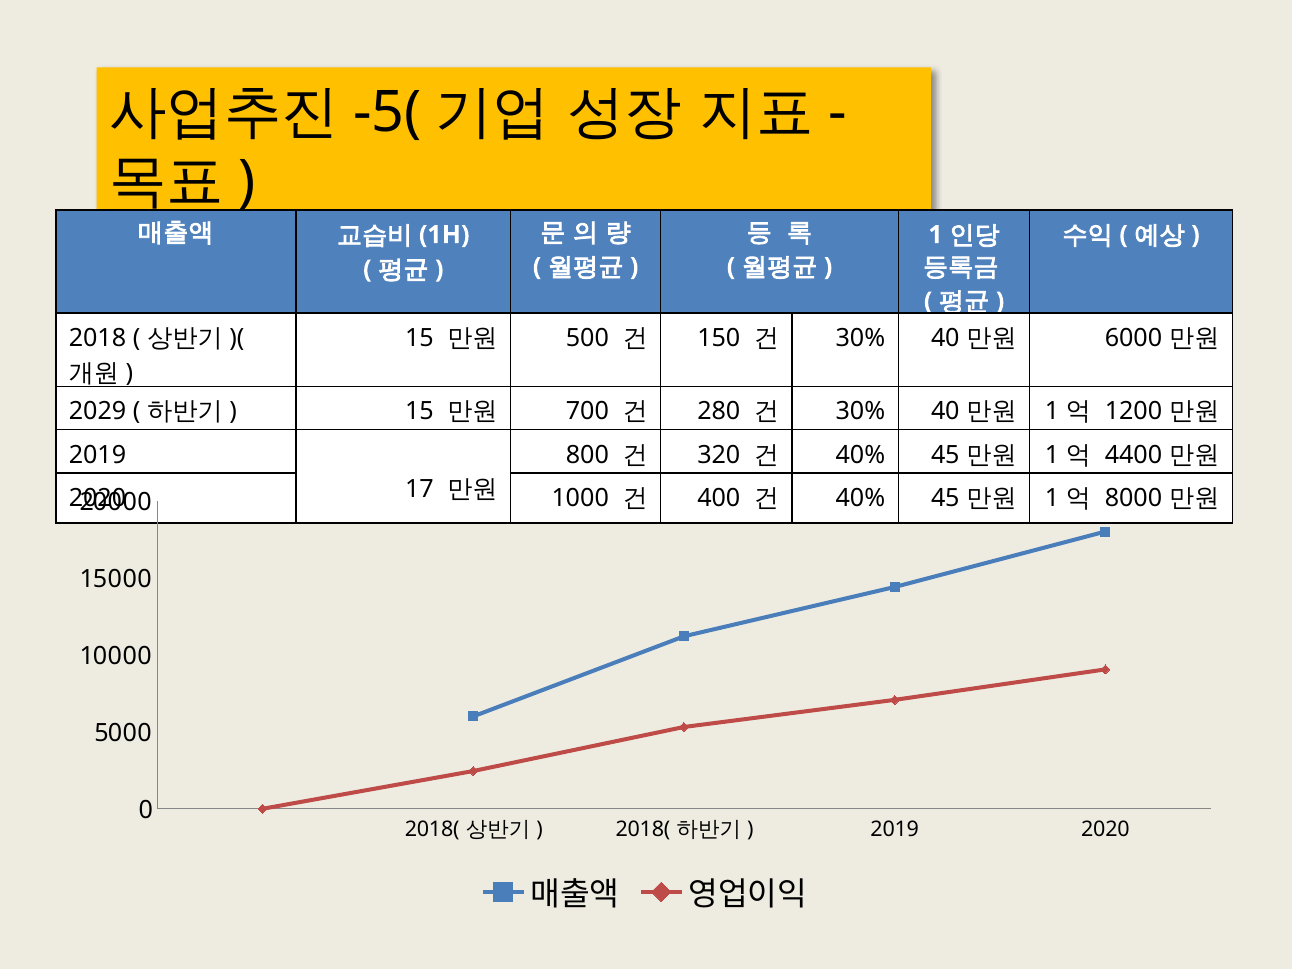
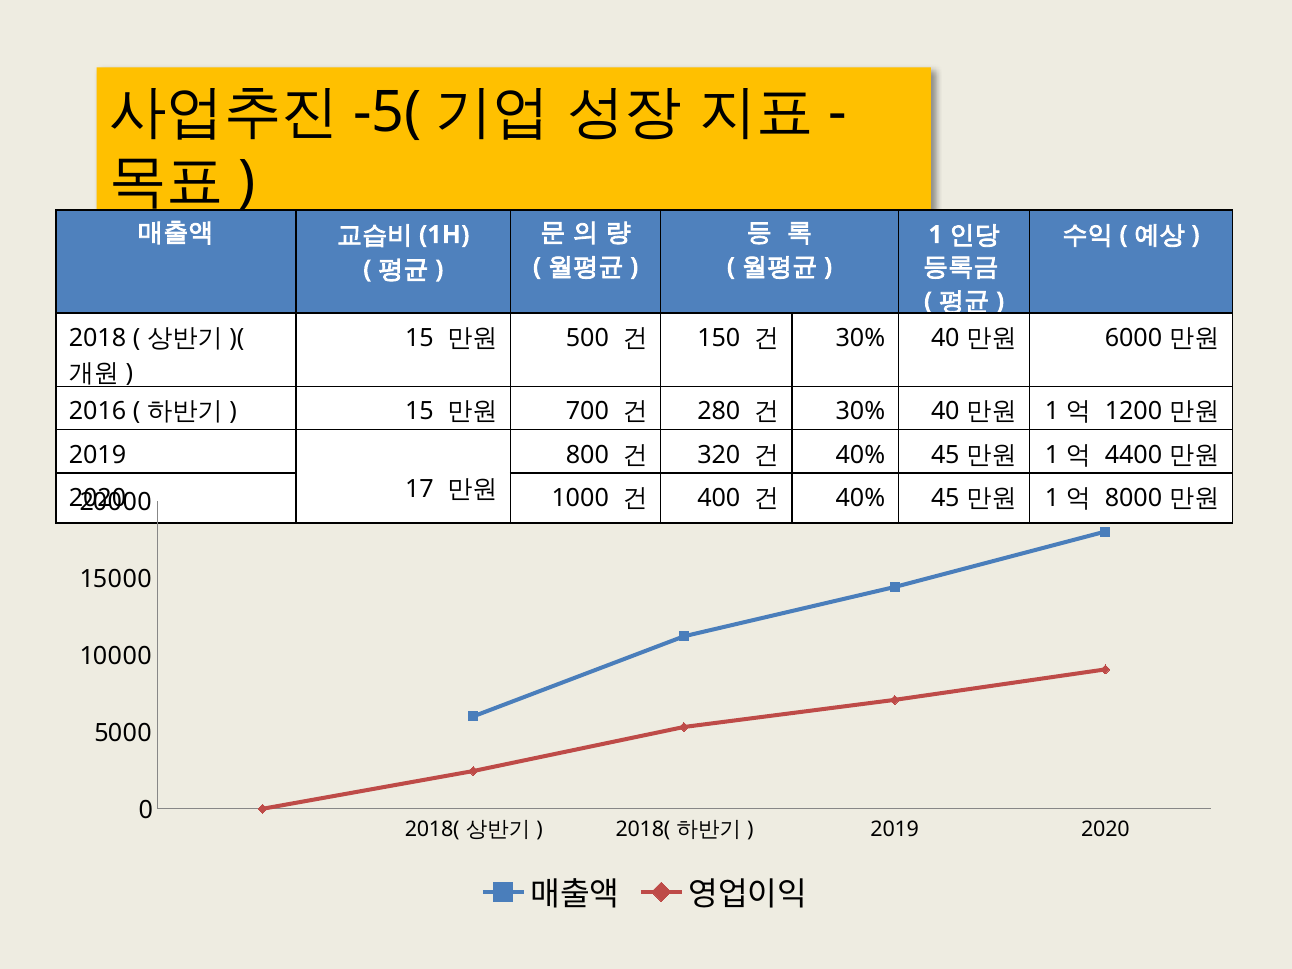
2029: 2029 -> 2016 (98, 412)
